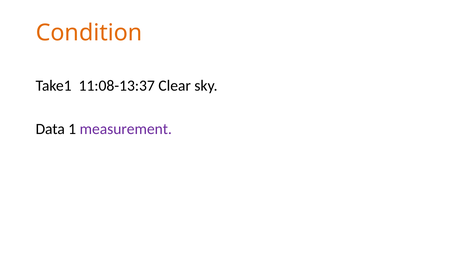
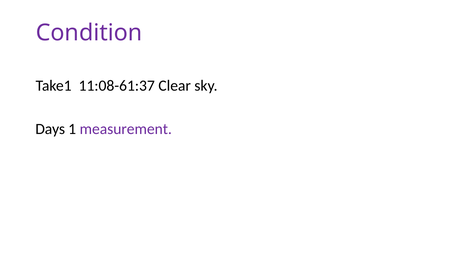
Condition colour: orange -> purple (89, 33)
11:08-13:37: 11:08-13:37 -> 11:08-61:37 (117, 85)
Data: Data -> Days (50, 129)
